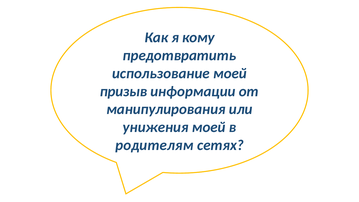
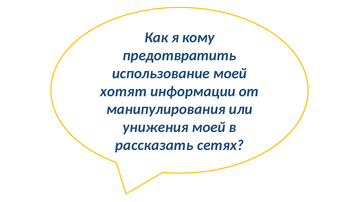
призыв: призыв -> хотят (123, 91)
родителям: родителям -> рассказать (154, 145)
